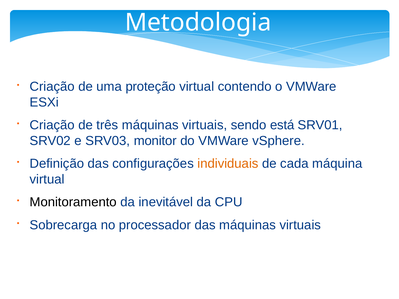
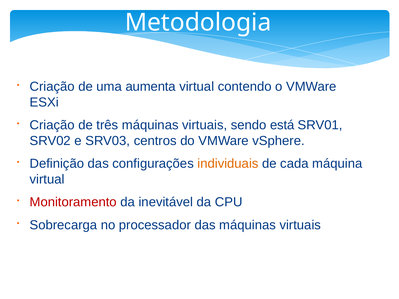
proteção: proteção -> aumenta (151, 87)
monitor: monitor -> centros (155, 141)
Monitoramento colour: black -> red (73, 202)
